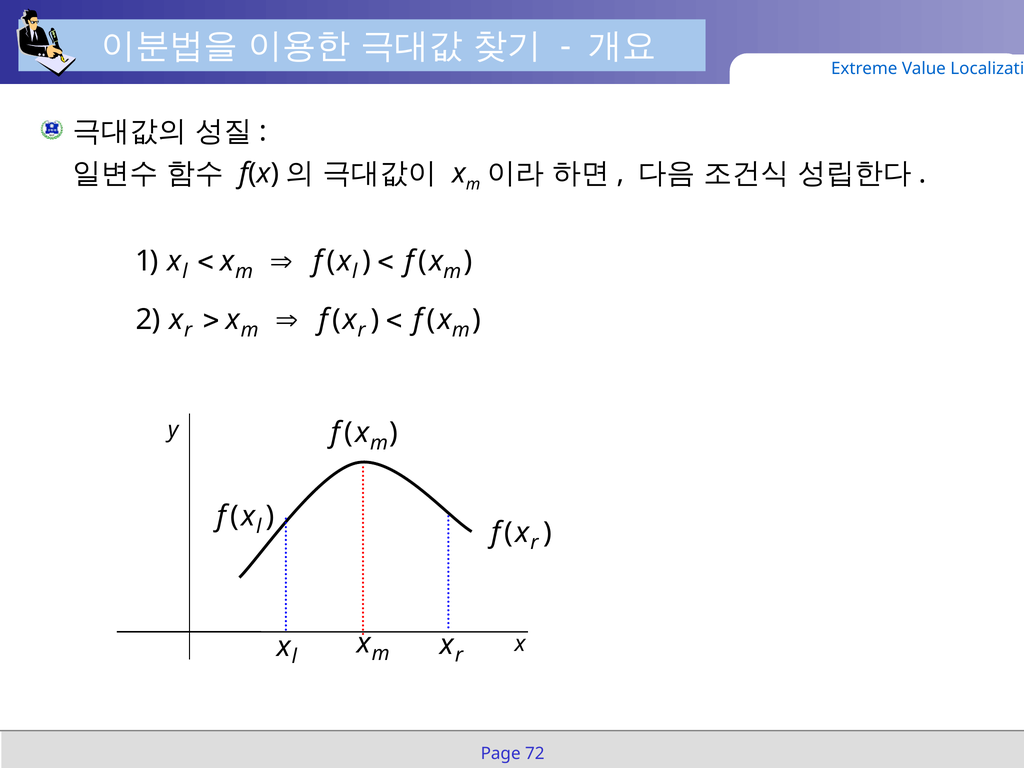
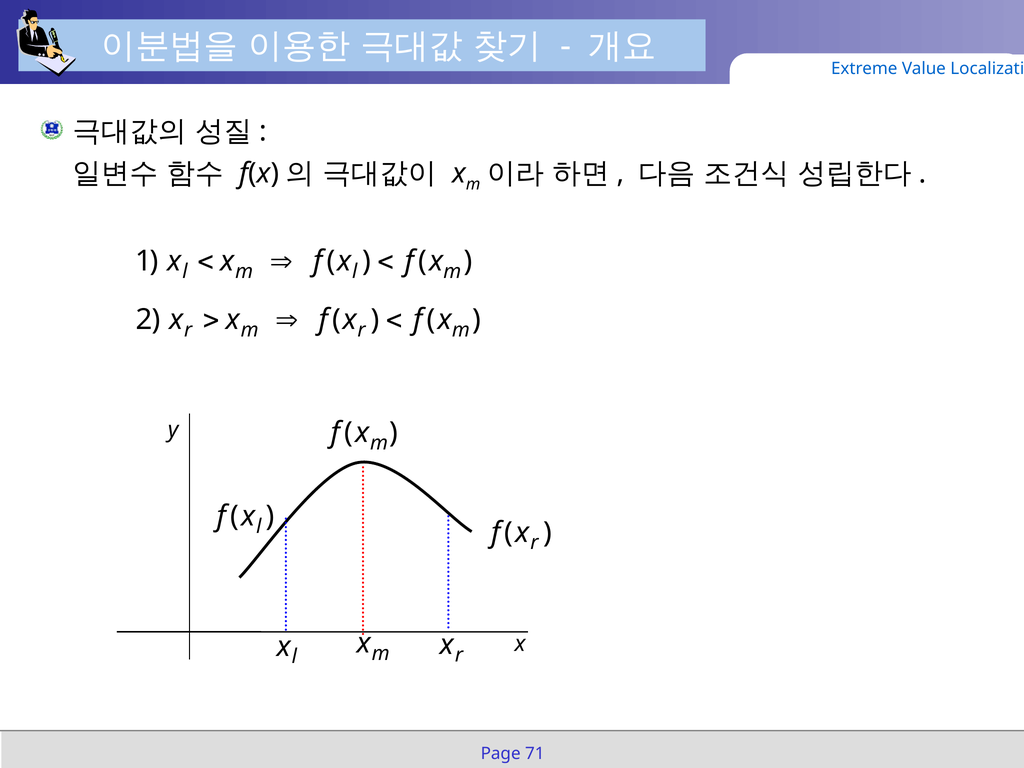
72: 72 -> 71 (535, 754)
